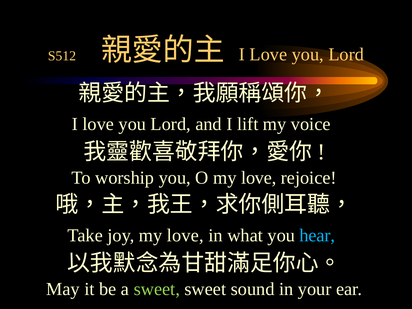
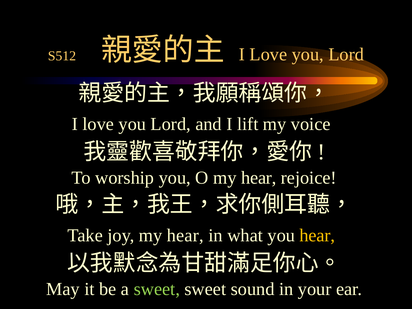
O my love: love -> hear (259, 178)
joy my love: love -> hear (185, 235)
hear colour: light blue -> yellow (317, 235)
